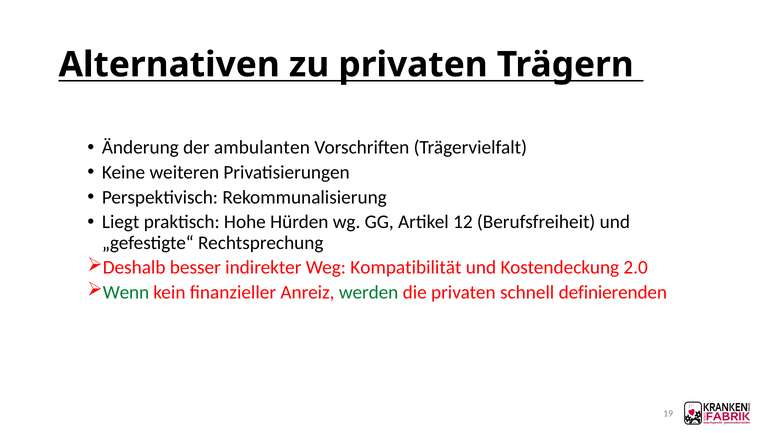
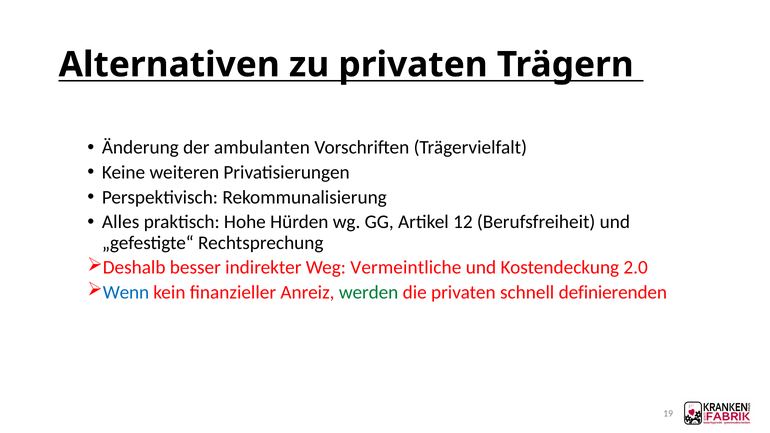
Liegt: Liegt -> Alles (121, 222)
Kompatibilität: Kompatibilität -> Vermeintliche (406, 268)
Wenn colour: green -> blue (126, 292)
